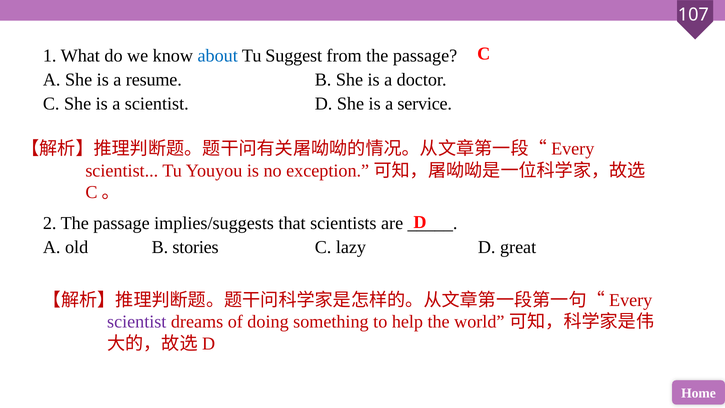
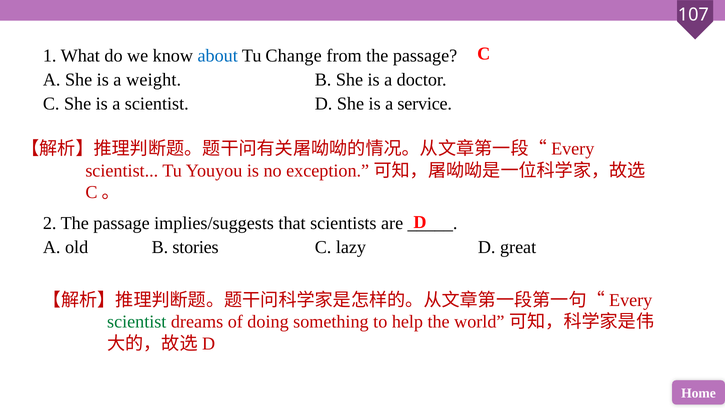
Suggest: Suggest -> Change (294, 56)
resume: resume -> weight (154, 80)
scientist colour: purple -> green (137, 322)
